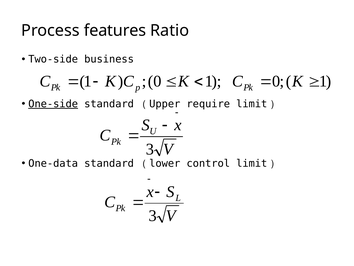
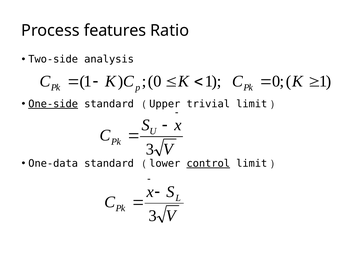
business: business -> analysis (109, 59)
require: require -> trivial (208, 104)
control underline: none -> present (208, 163)
